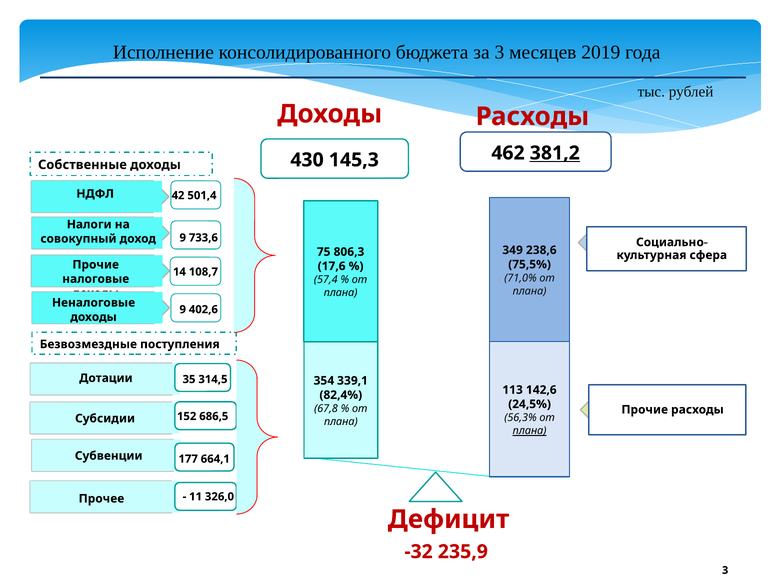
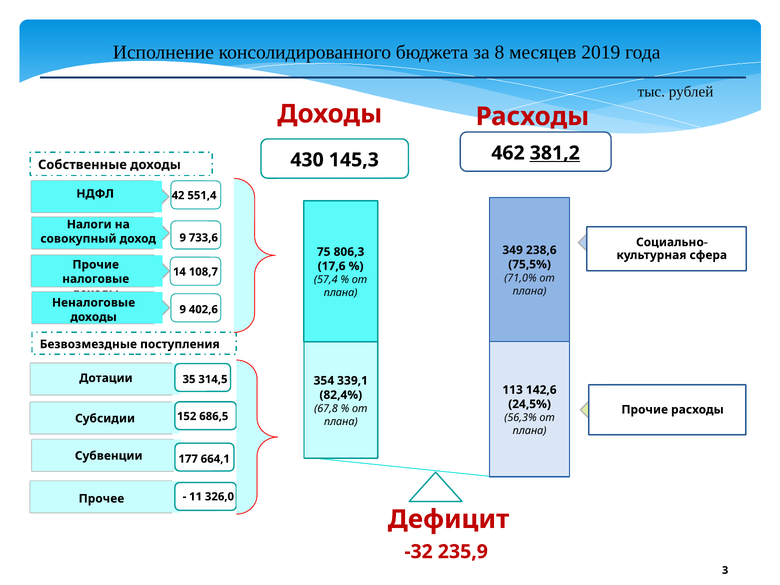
за 3: 3 -> 8 (499, 53)
501,4: 501,4 -> 551,4 (202, 195)
плана underline: present -> none (530, 431)
